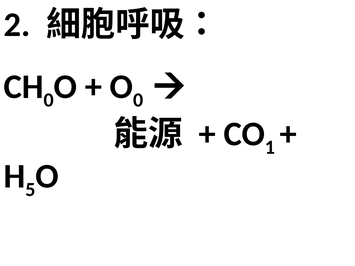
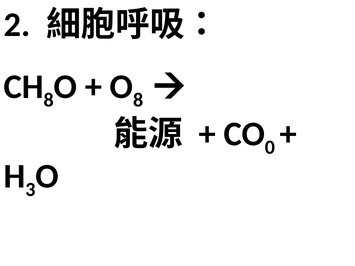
0: 0 -> 8 (49, 100)
0: 0 -> 8 (138, 100)
1: 1 -> 0 (270, 147)
5: 5 -> 3 (30, 190)
